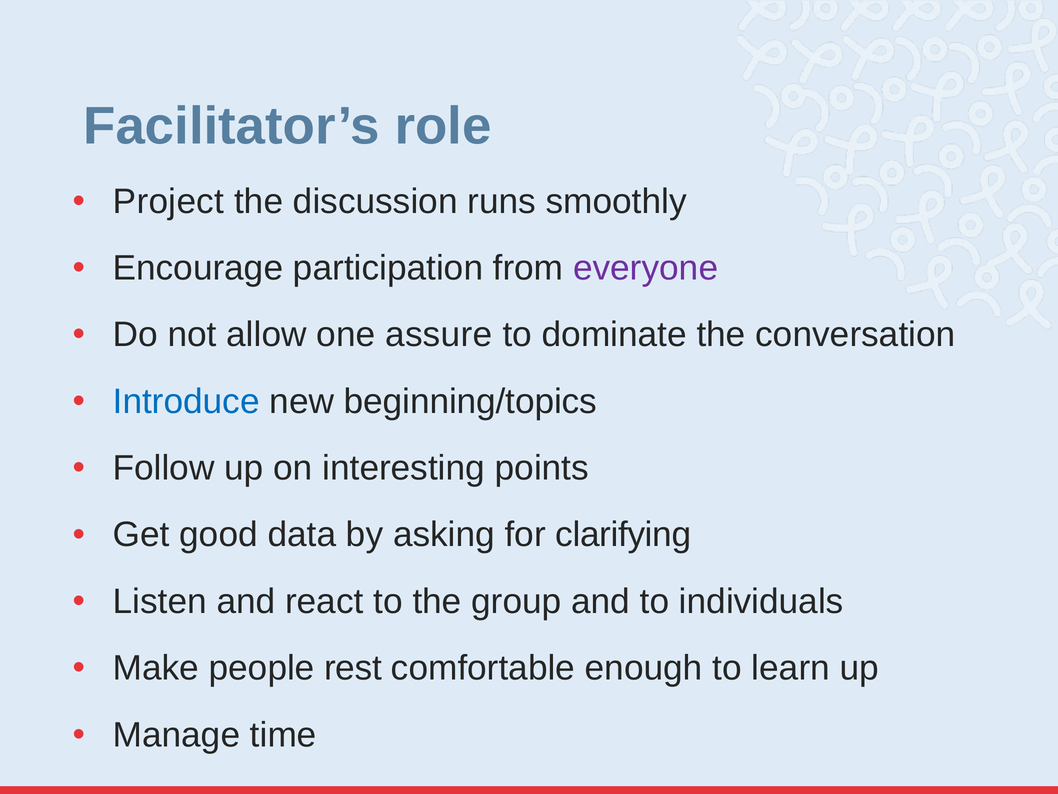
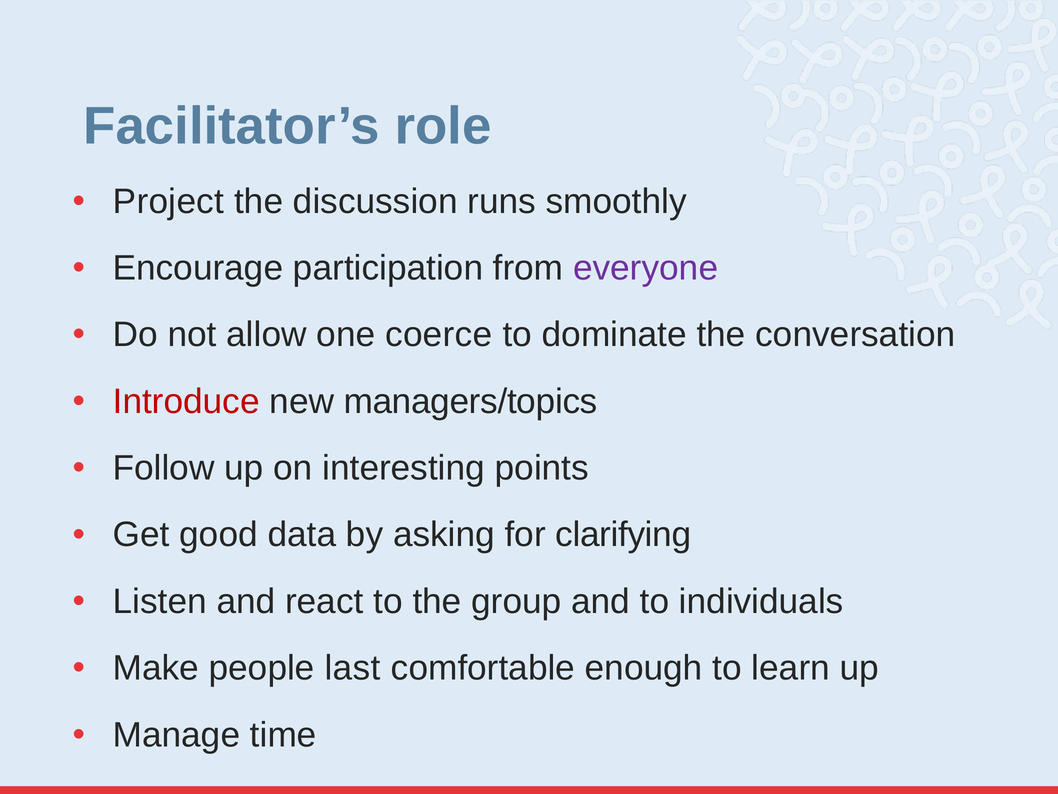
assure: assure -> coerce (439, 335)
Introduce colour: blue -> red (186, 401)
beginning/topics: beginning/topics -> managers/topics (471, 401)
rest: rest -> last (353, 668)
